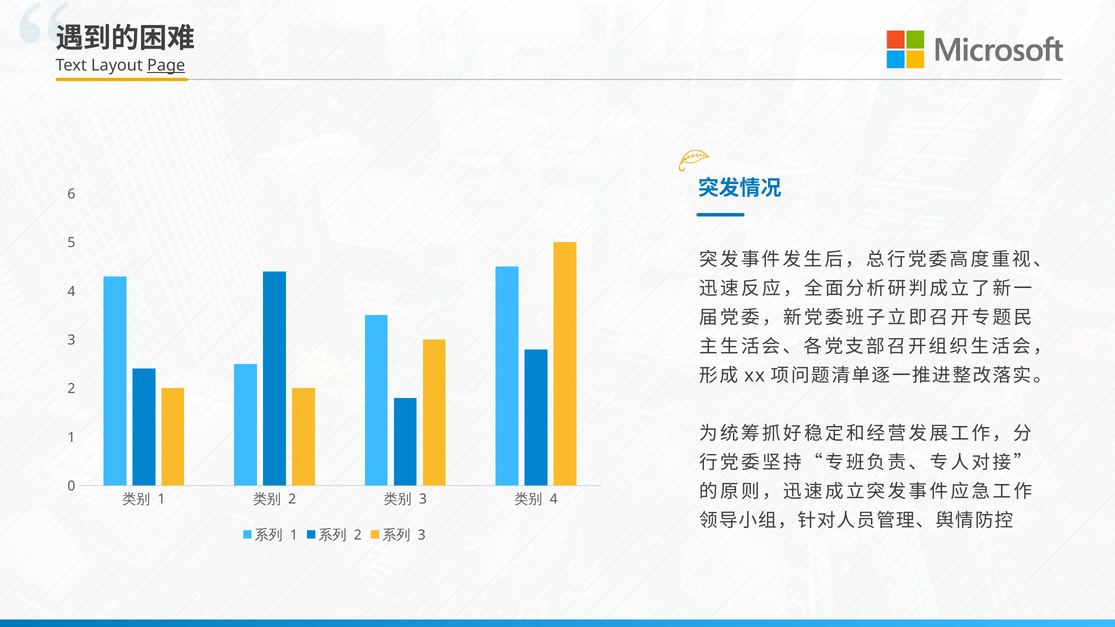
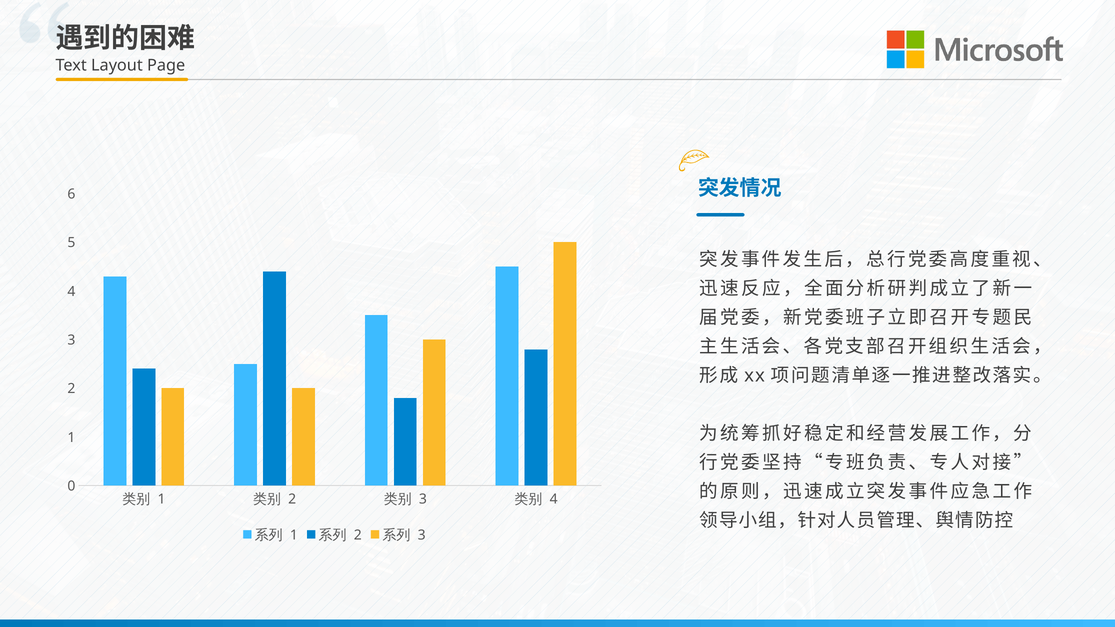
Page underline: present -> none (166, 65)
